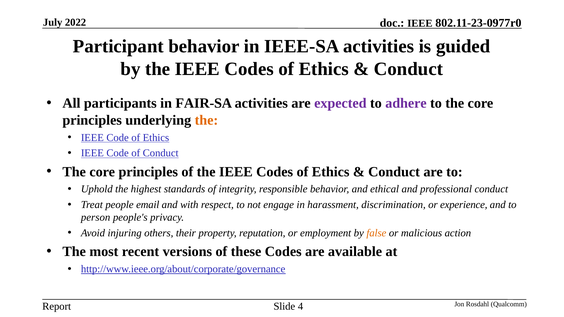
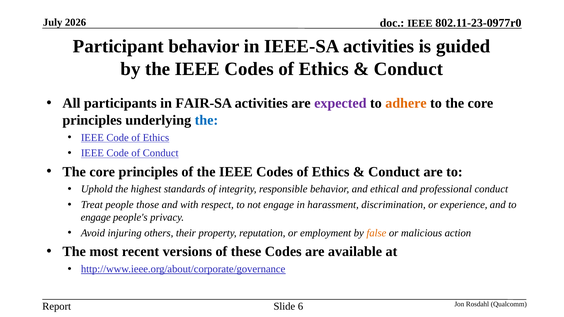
2022: 2022 -> 2026 (76, 22)
adhere colour: purple -> orange (406, 103)
the colour: orange -> blue (206, 120)
email: email -> those (148, 205)
person: person -> engage (96, 218)
4: 4 -> 6 (300, 307)
